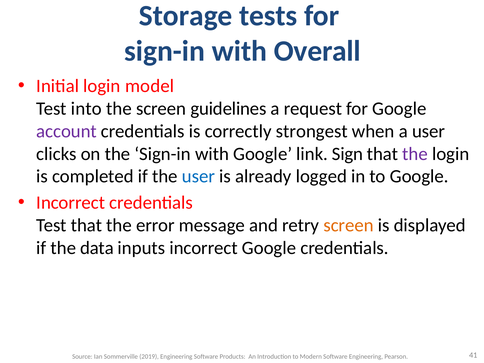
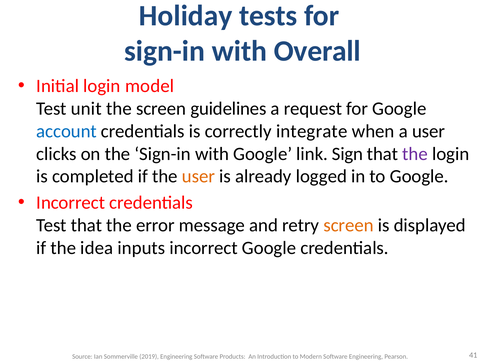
Storage: Storage -> Holiday (186, 16)
into: into -> unit (86, 109)
account colour: purple -> blue (67, 131)
strongest: strongest -> integrate (312, 131)
user colour: blue -> orange (198, 176)
data: data -> idea (97, 248)
